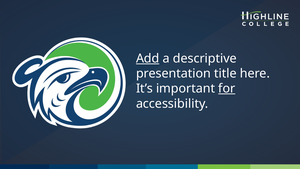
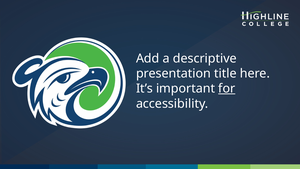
Add underline: present -> none (148, 58)
